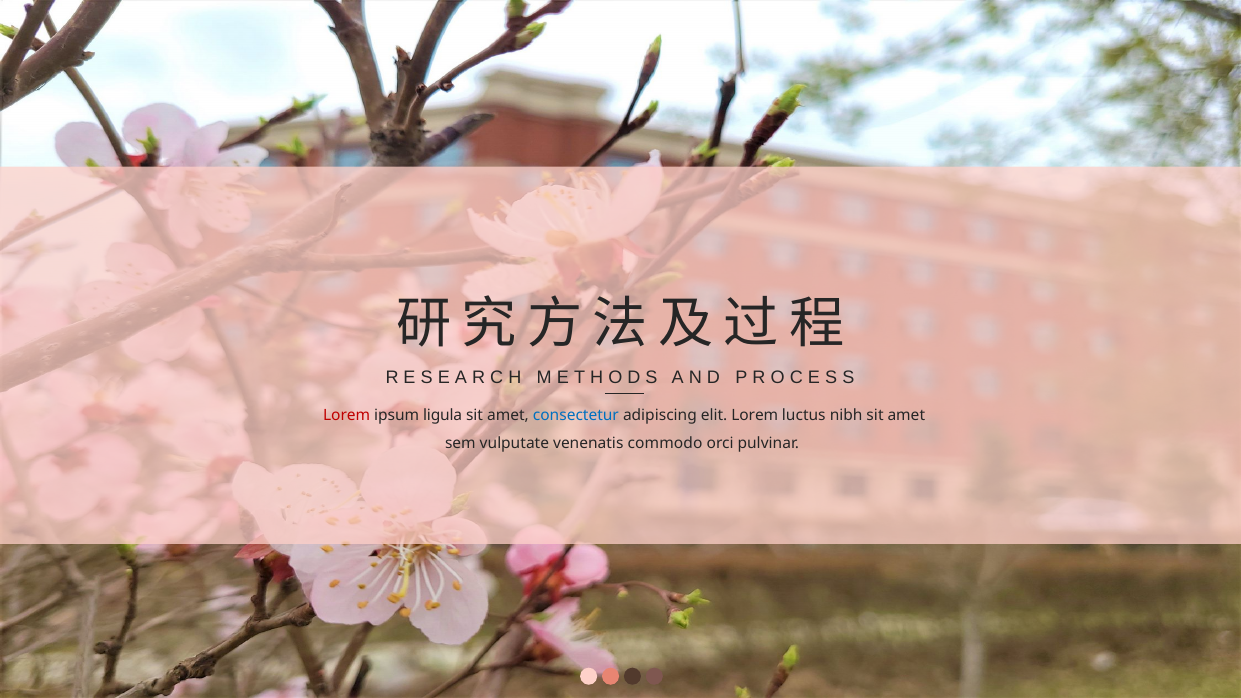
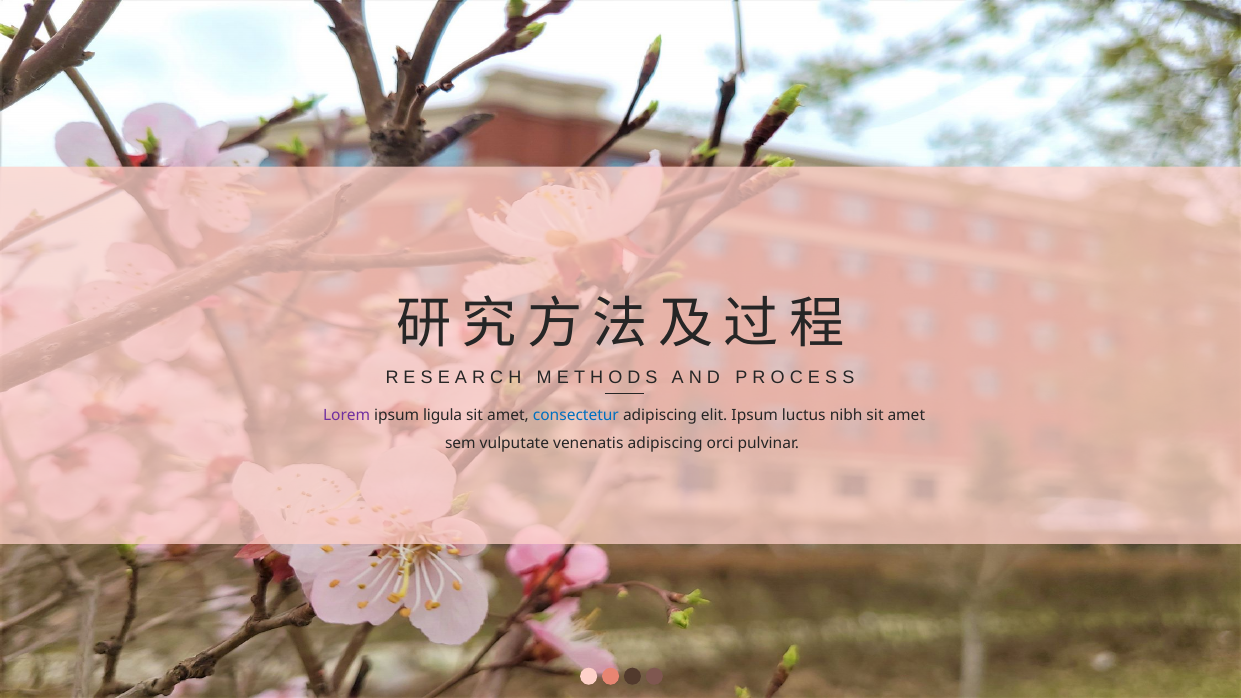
Lorem colour: red -> purple (347, 415)
elit Lorem: Lorem -> Ipsum (755, 415)
venenatis commodo: commodo -> adipiscing (665, 443)
